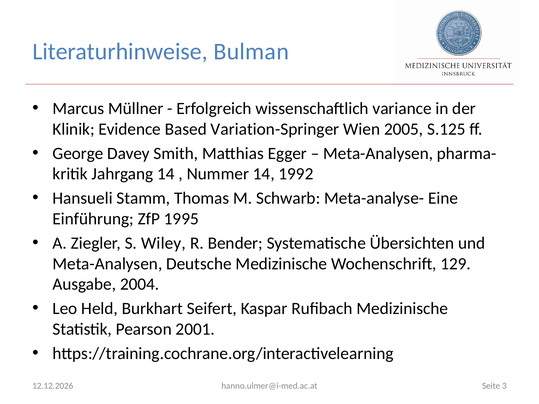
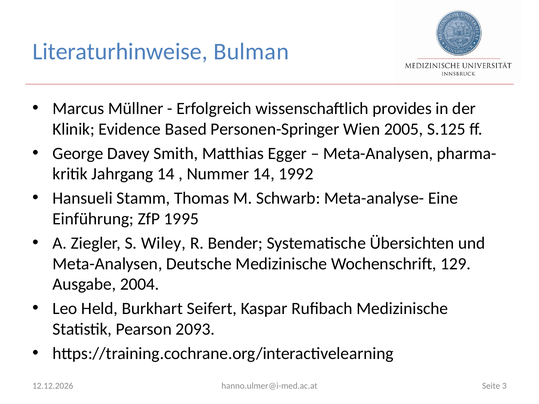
variance: variance -> provides (402, 109)
Variation-Springer: Variation-Springer -> Personen-Springer (275, 129)
2001: 2001 -> 2093 (195, 329)
